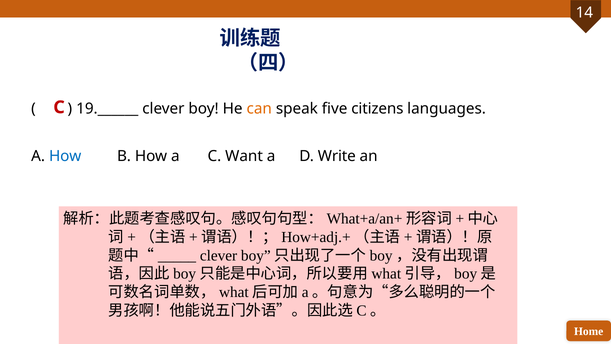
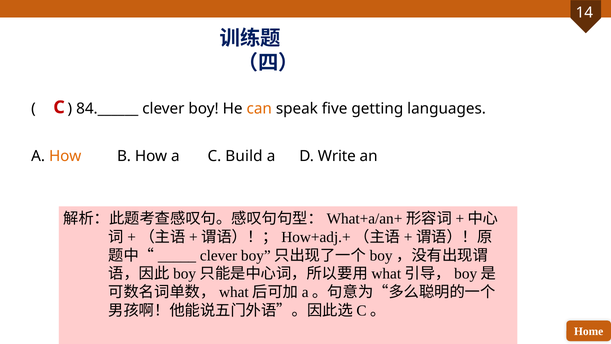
19.______: 19.______ -> 84.______ (107, 109)
citizens: citizens -> getting (377, 109)
How colour: blue -> orange (65, 156)
Want: Want -> Build (244, 156)
